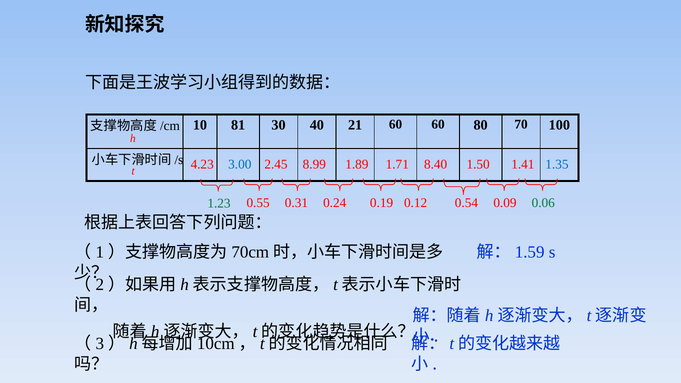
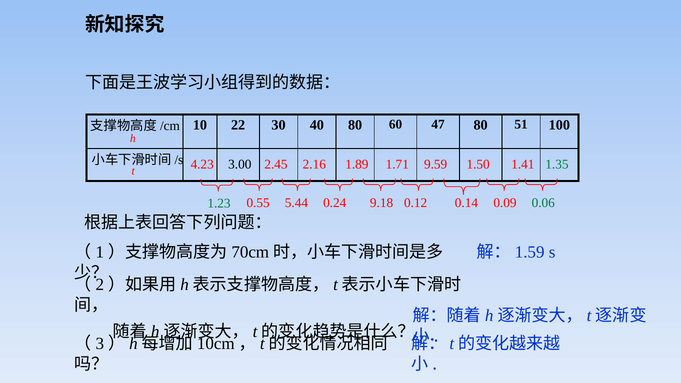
81: 81 -> 22 (238, 125)
40 21: 21 -> 80 (355, 125)
60 60: 60 -> 47 (438, 125)
70: 70 -> 51 (521, 125)
3.00 colour: blue -> black (240, 164)
8.99: 8.99 -> 2.16 (314, 164)
8.40: 8.40 -> 9.59 (436, 164)
1.35 colour: blue -> green (557, 164)
0.31: 0.31 -> 5.44 (296, 203)
0.19: 0.19 -> 9.18 (382, 203)
0.54: 0.54 -> 0.14 (466, 203)
